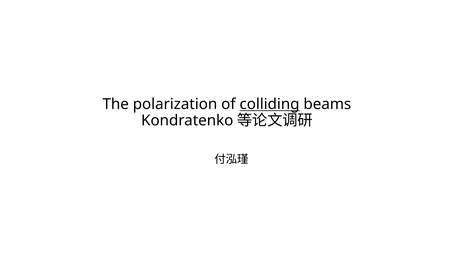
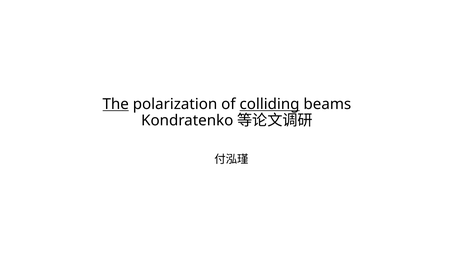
The underline: none -> present (116, 104)
